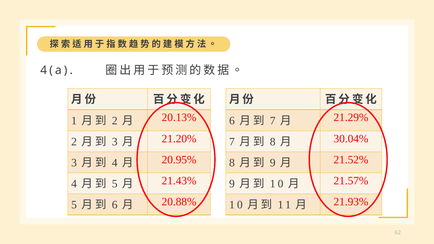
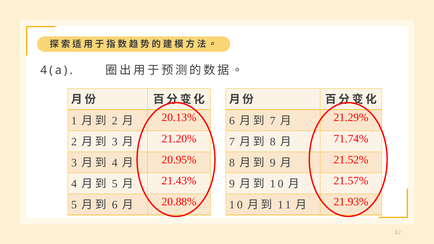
30.04%: 30.04% -> 71.74% (351, 139)
